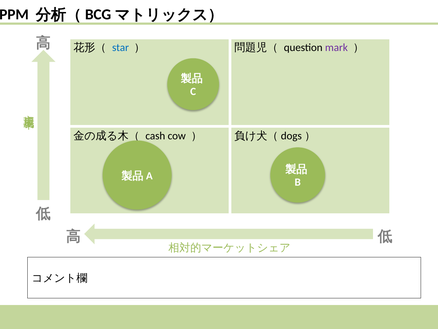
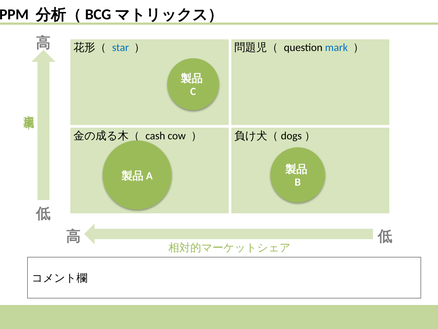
mark colour: purple -> blue (336, 48)
